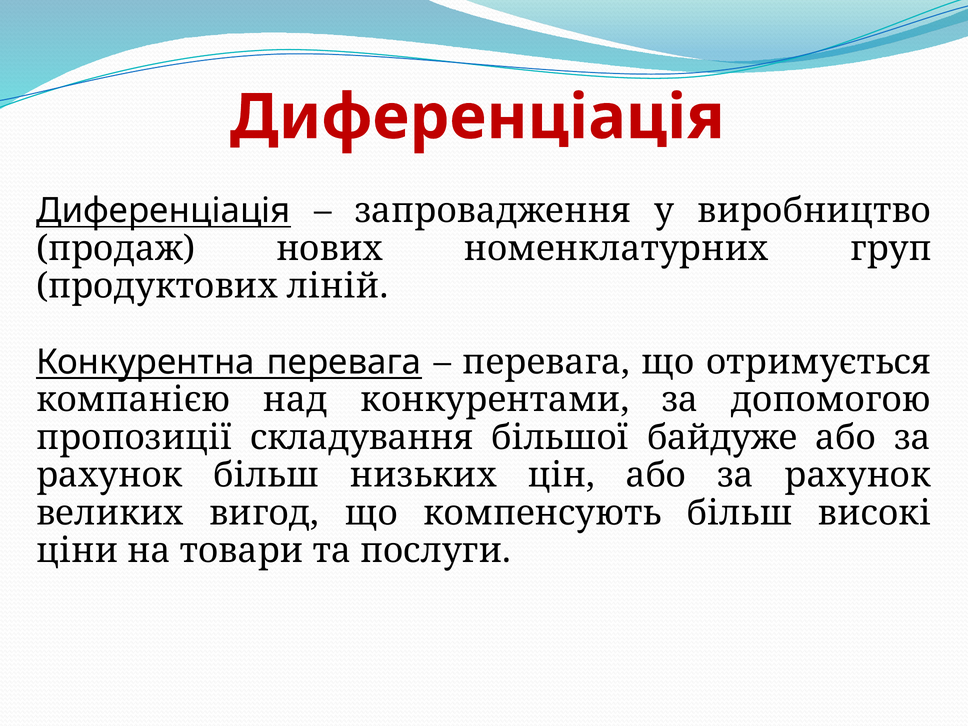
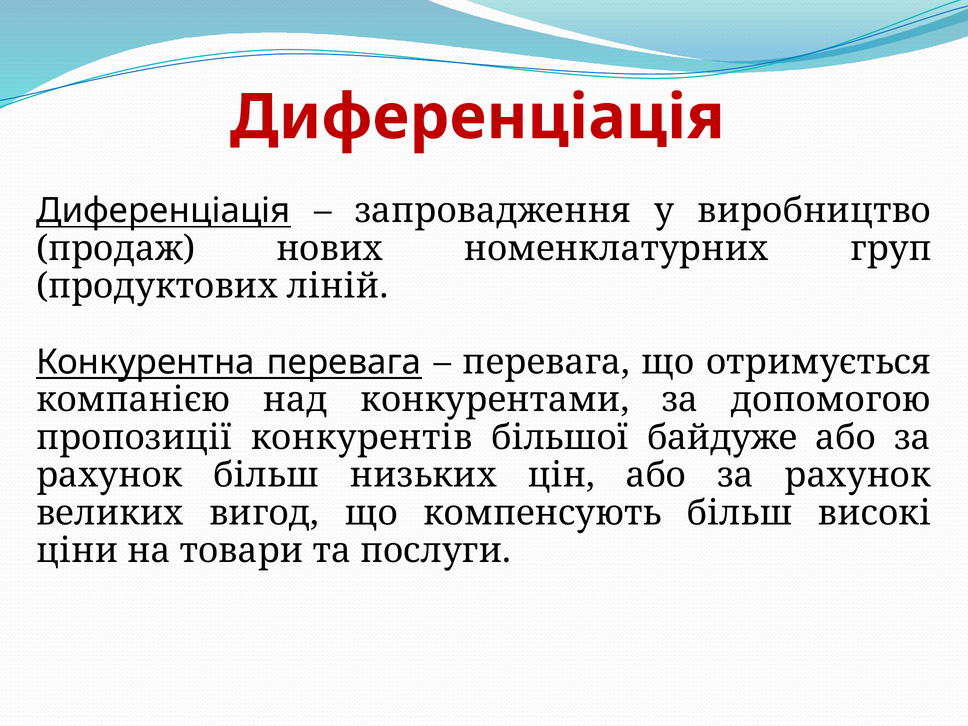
складування: складування -> конкурентів (362, 438)
